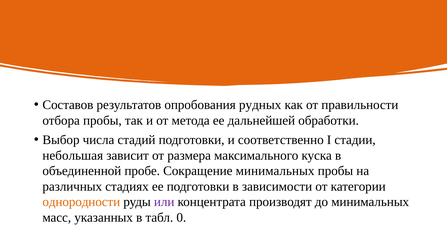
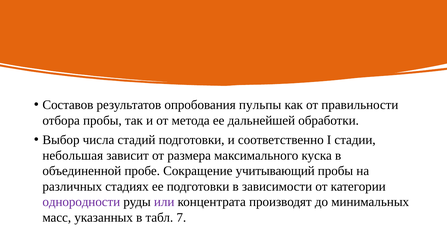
рудных: рудных -> пульпы (260, 105)
Сокращение минимальных: минимальных -> учитывающий (275, 171)
однородности colour: orange -> purple (81, 202)
0: 0 -> 7 (181, 218)
